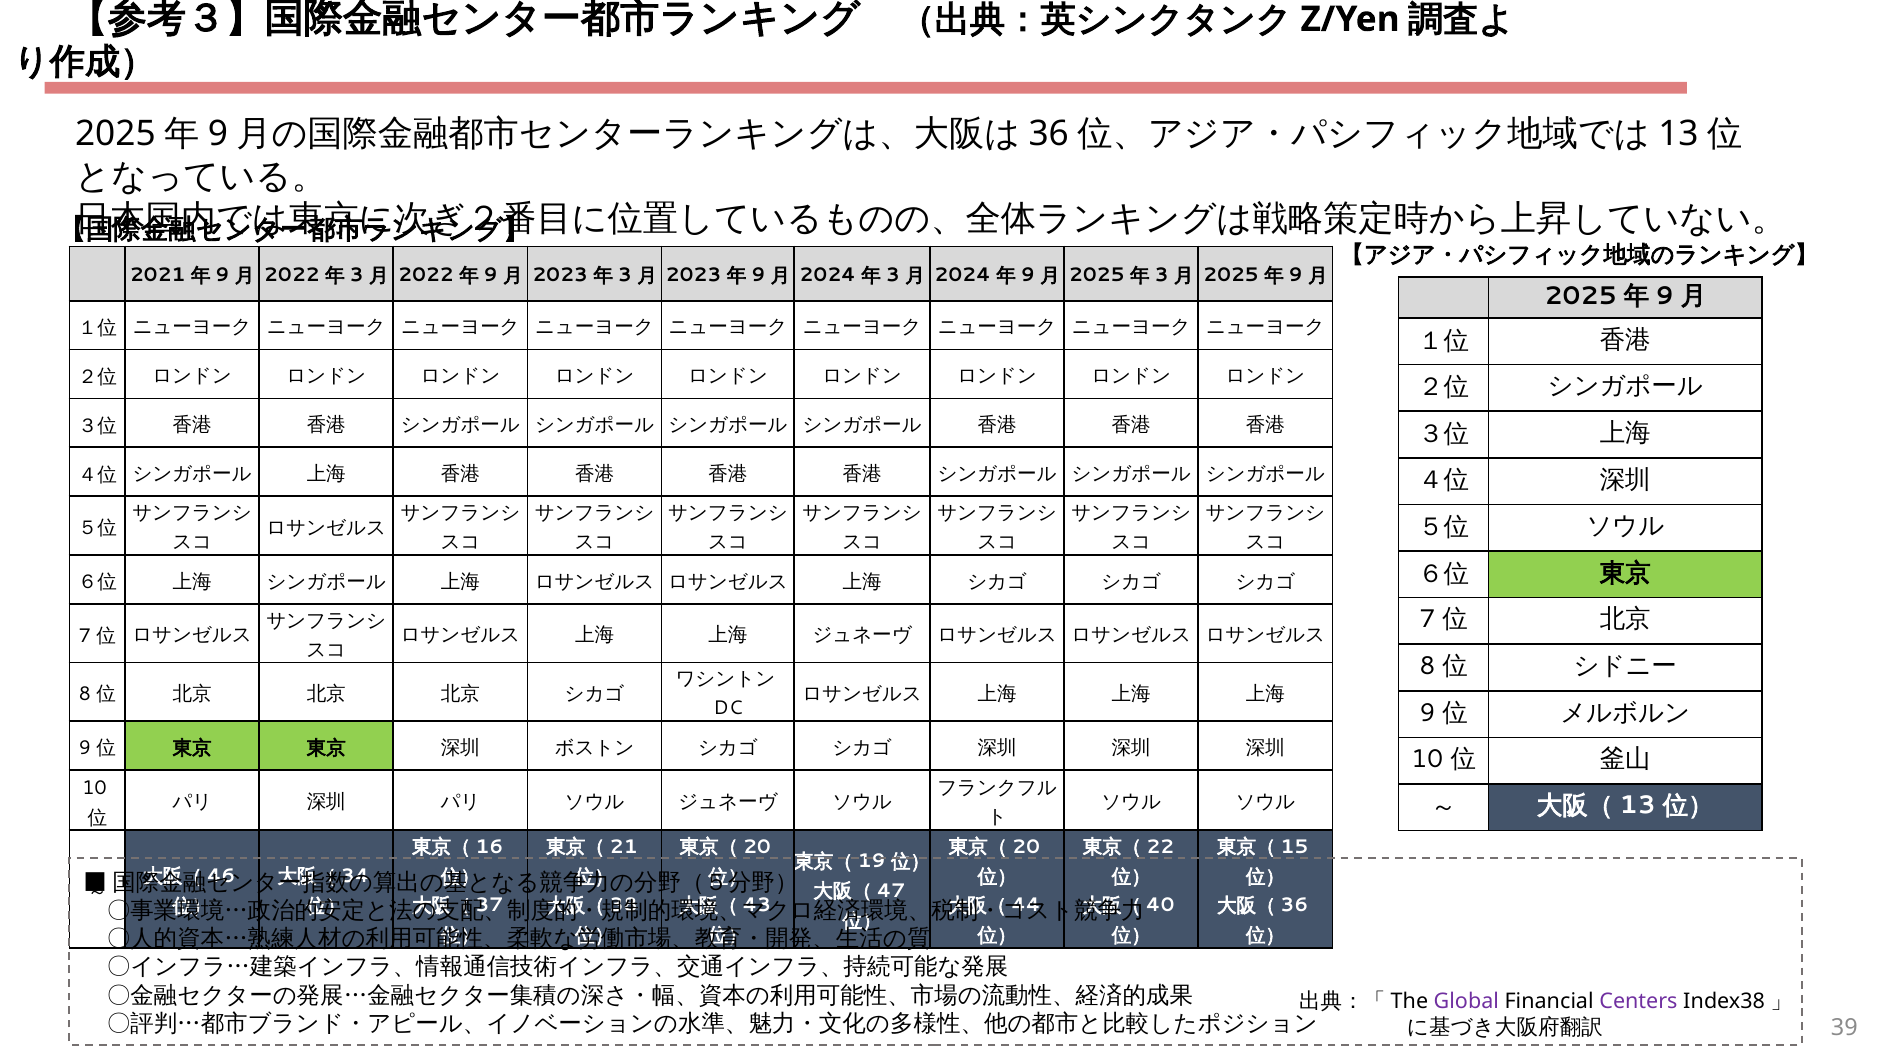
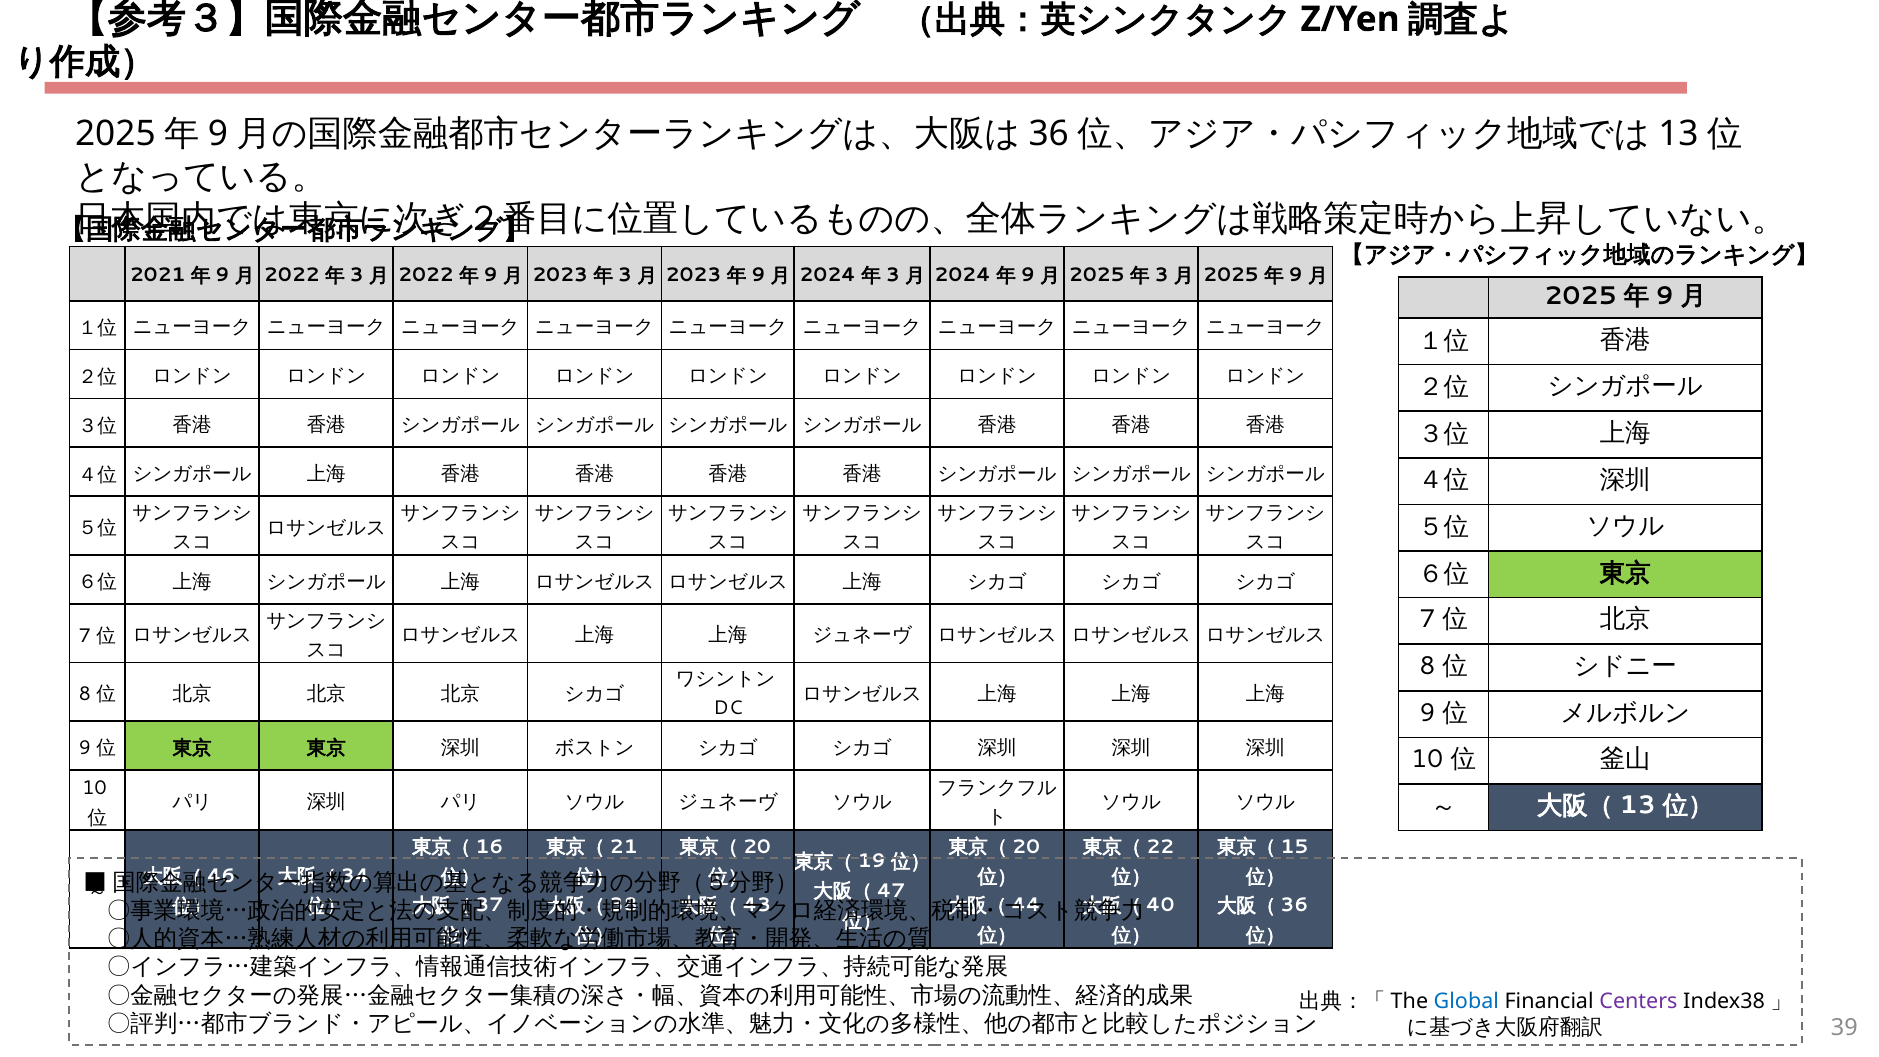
Global colour: purple -> blue (1466, 1001)
